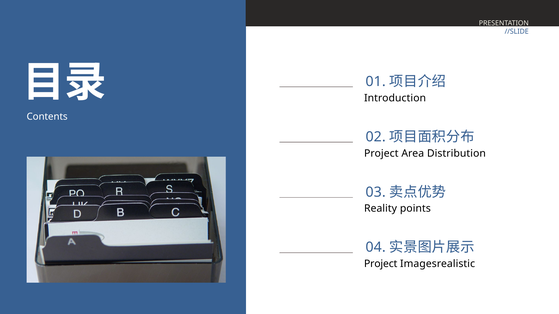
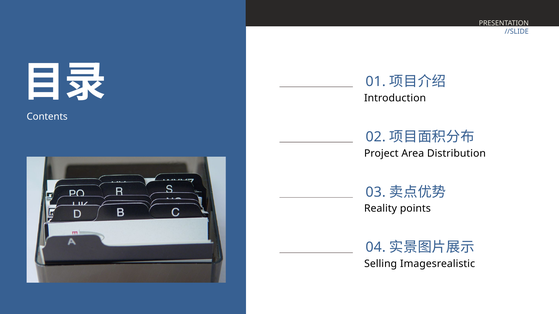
Project: Project -> Selling (381, 264)
